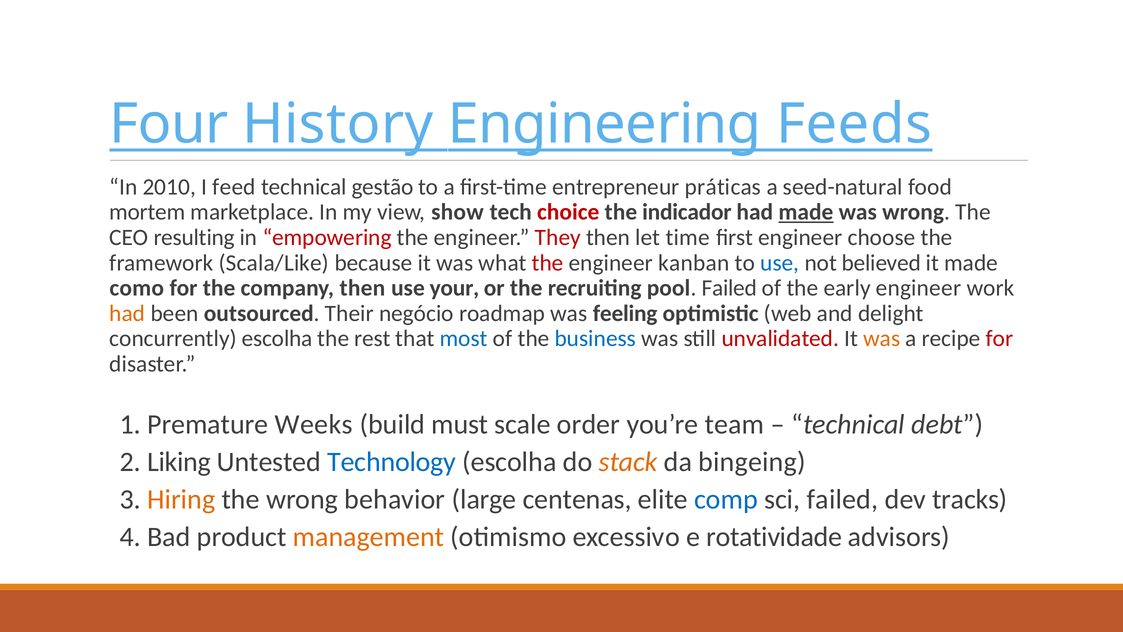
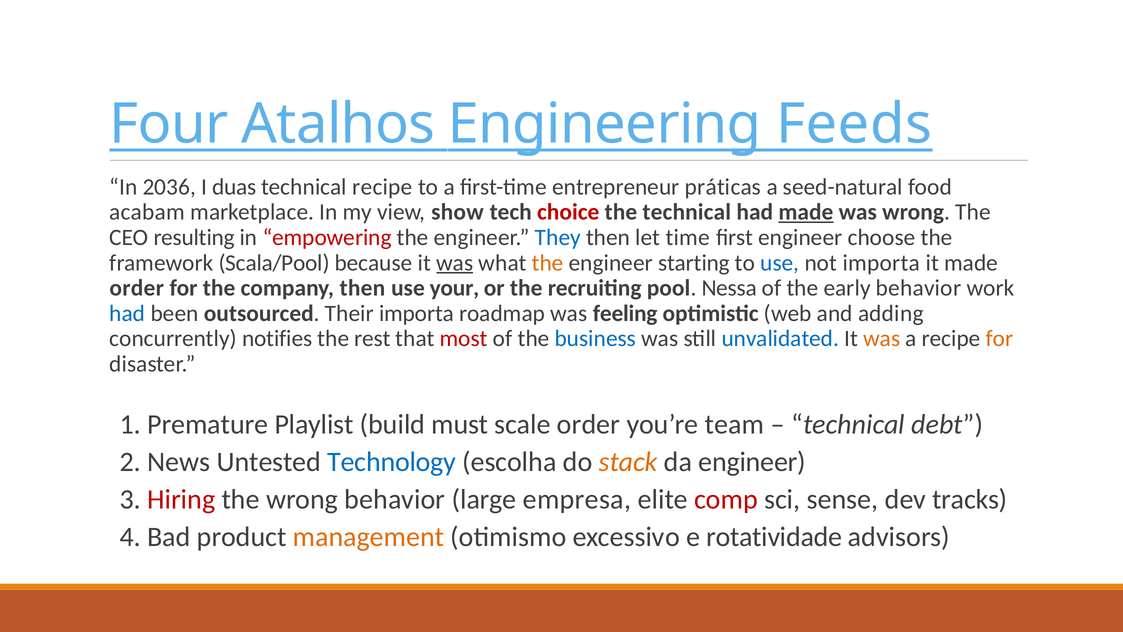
History: History -> Atalhos (338, 124)
2010: 2010 -> 2036 (169, 187)
feed: feed -> duas (234, 187)
technical gestão: gestão -> recipe (382, 187)
mortem: mortem -> acabam (147, 212)
the indicador: indicador -> technical (687, 212)
They colour: red -> blue (558, 237)
Scala/Like: Scala/Like -> Scala/Pool (274, 263)
was underline: none -> present (455, 263)
the colour: red -> orange (548, 263)
kanban: kanban -> starting (694, 263)
not believed: believed -> importa (881, 263)
como: como -> order (137, 288)
pool Failed: Failed -> Nessa (729, 288)
early engineer: engineer -> behavior (919, 288)
had colour: orange -> blue (127, 313)
Their negócio: negócio -> importa (417, 313)
delight: delight -> adding (891, 313)
concurrently escolha: escolha -> notifies (277, 339)
most colour: blue -> red (464, 339)
unvalidated colour: red -> blue (780, 339)
for colour: red -> orange (1000, 339)
Weeks: Weeks -> Playlist (314, 424)
Liking: Liking -> News (179, 462)
da bingeing: bingeing -> engineer (752, 462)
Hiring colour: orange -> red (181, 499)
centenas: centenas -> empresa (577, 499)
comp colour: blue -> red (726, 499)
sci failed: failed -> sense (843, 499)
